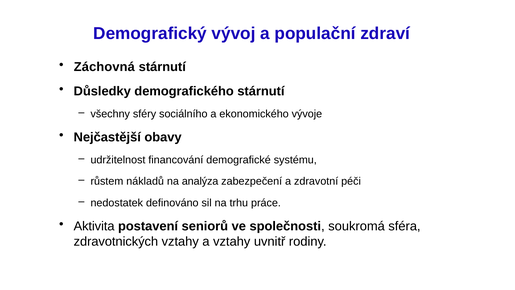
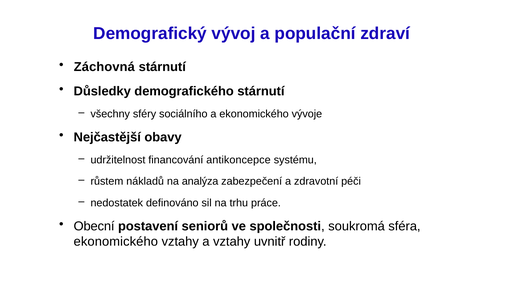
demografické: demografické -> antikoncepce (238, 160)
Aktivita: Aktivita -> Obecní (94, 226)
zdravotnických: zdravotnických -> ekonomického (116, 241)
